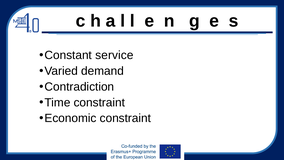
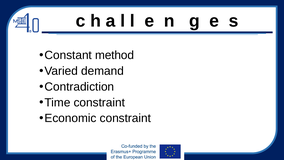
service: service -> method (115, 55)
